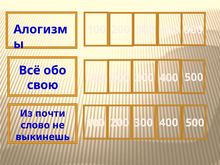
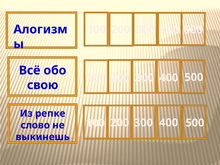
почти: почти -> репке (50, 113)
